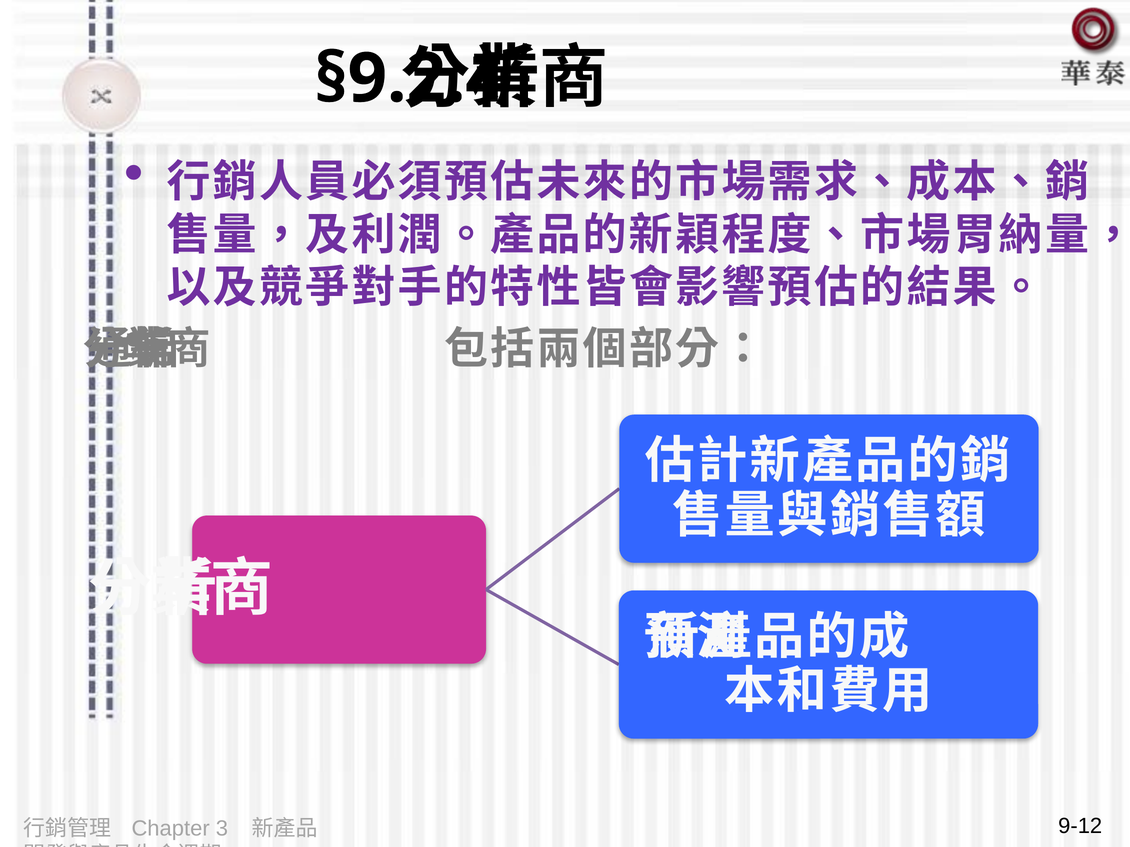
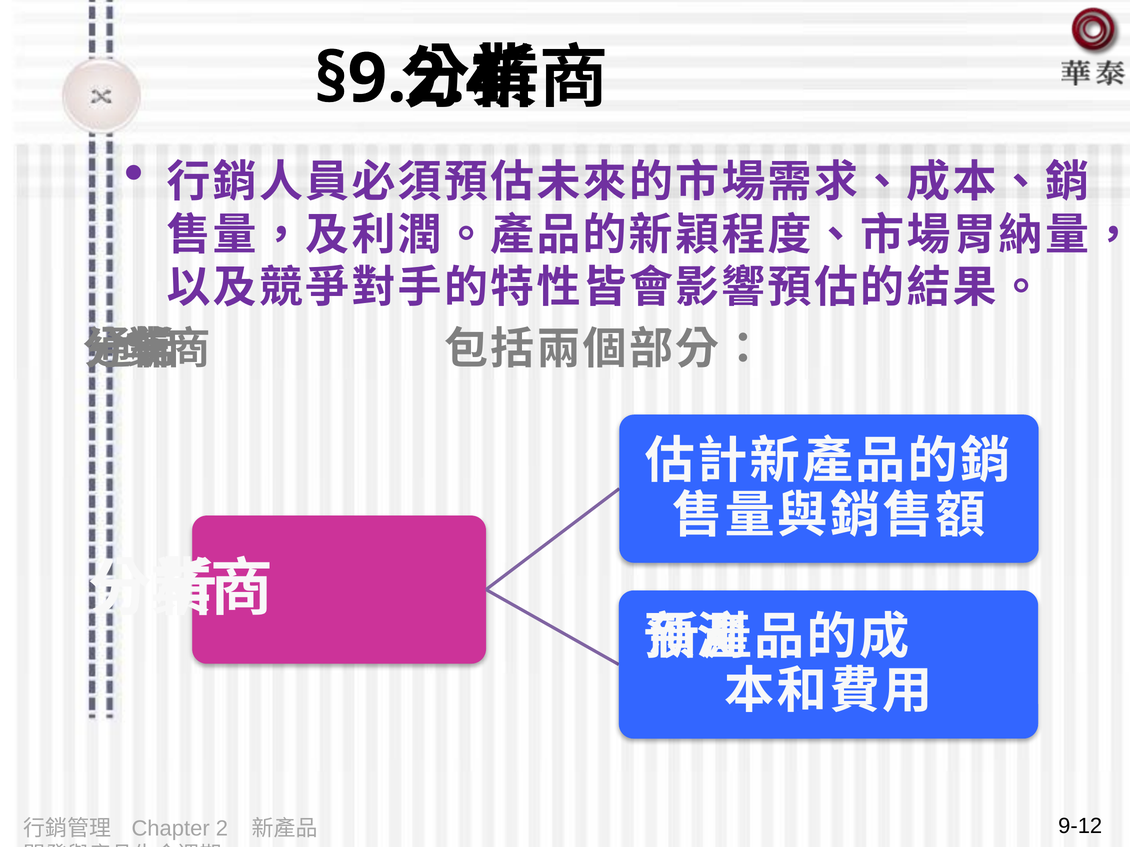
3: 3 -> 2 (222, 829)
